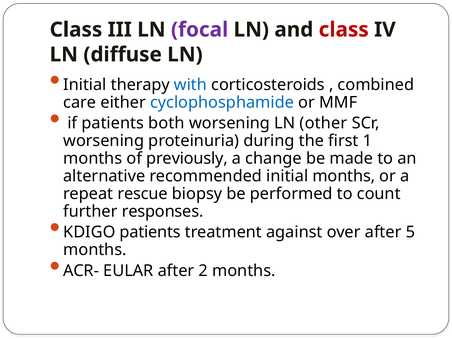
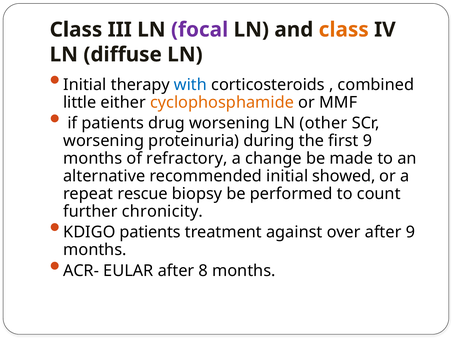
class colour: red -> orange (344, 30)
care: care -> little (80, 102)
cyclophosphamide colour: blue -> orange (222, 102)
both: both -> drug (166, 123)
first 1: 1 -> 9 (367, 141)
previously: previously -> refractory (187, 158)
initial months: months -> showed (344, 176)
responses: responses -> chronicity (162, 211)
after 5: 5 -> 9 (410, 232)
2: 2 -> 8 (203, 271)
